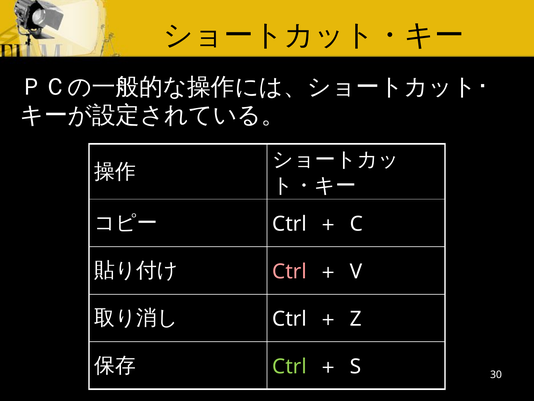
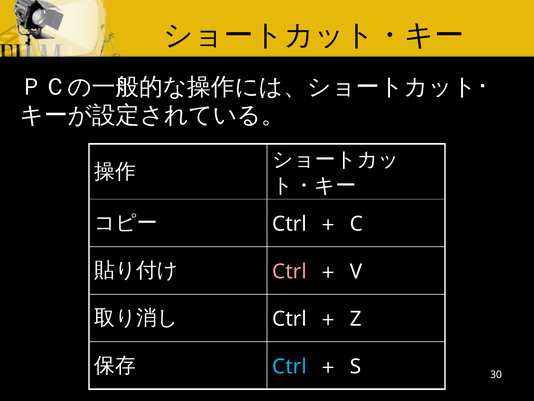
Ctrl colour: light green -> light blue (290, 366)
